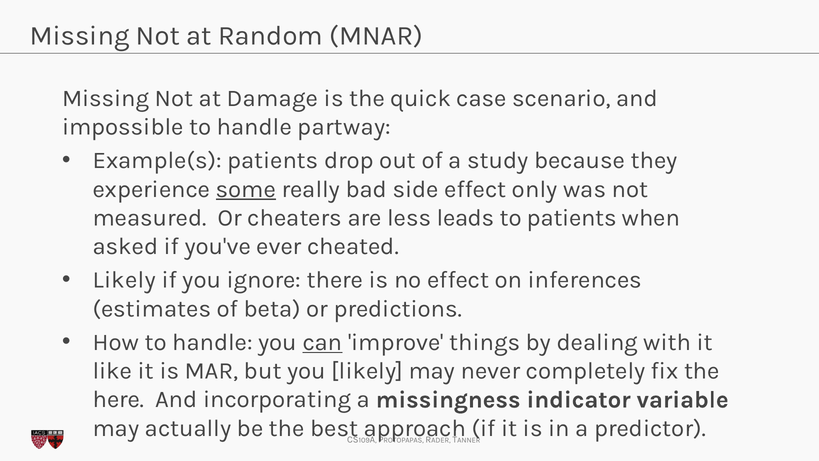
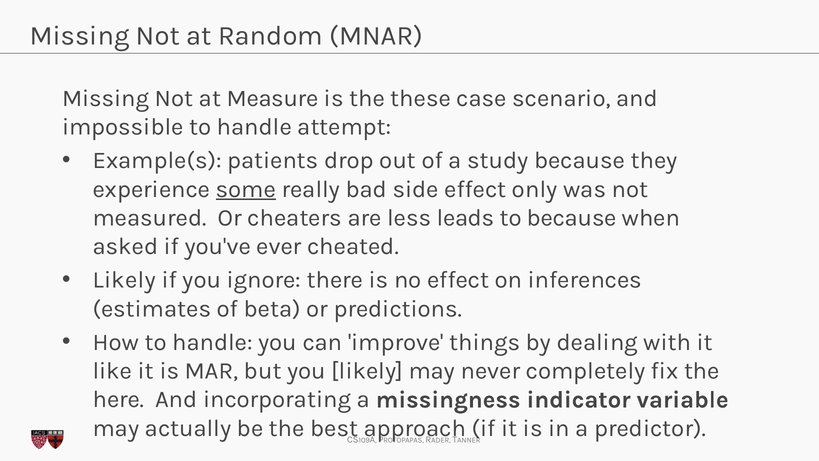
Damage: Damage -> Measure (273, 98)
quick: quick -> these (421, 98)
partway: partway -> attempt (344, 127)
to patients: patients -> because (572, 218)
can underline: present -> none (322, 342)
